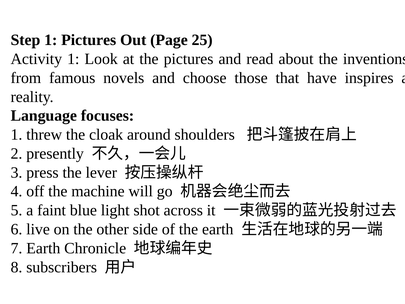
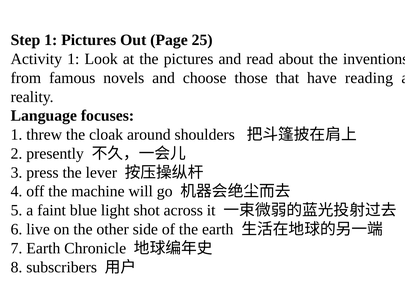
inspires: inspires -> reading (369, 78)
